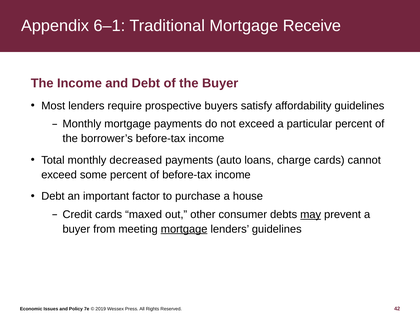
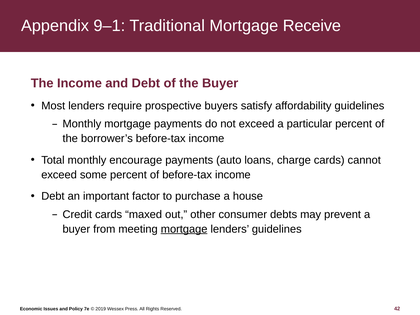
6–1: 6–1 -> 9–1 (109, 26)
decreased: decreased -> encourage (136, 160)
may underline: present -> none (311, 214)
